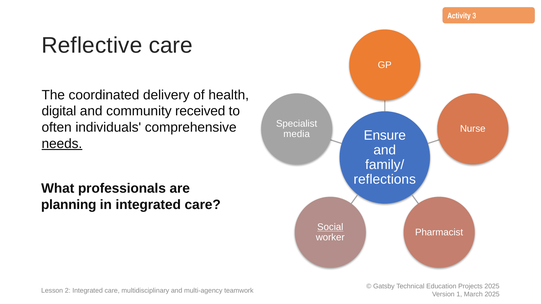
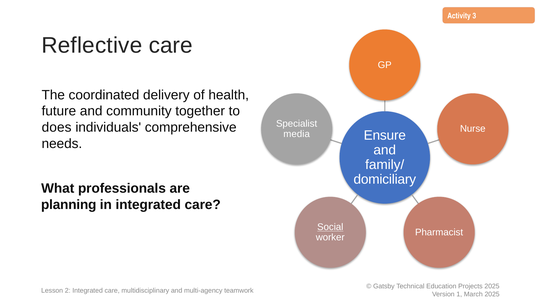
digital: digital -> future (59, 111)
received: received -> together (200, 111)
often: often -> does (57, 128)
needs underline: present -> none (62, 144)
reflections: reflections -> domiciliary (385, 179)
